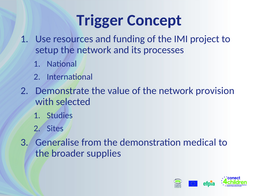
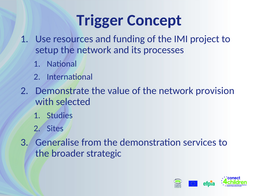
medical: medical -> services (200, 143)
supplies: supplies -> strategic (104, 154)
